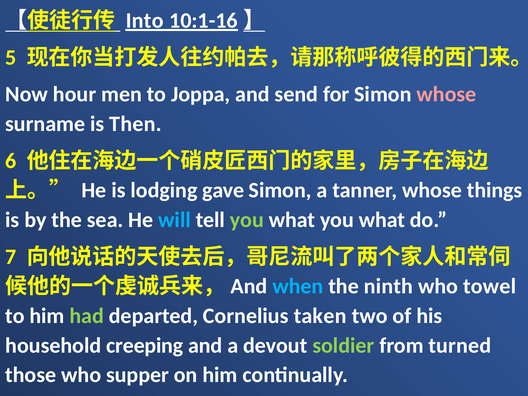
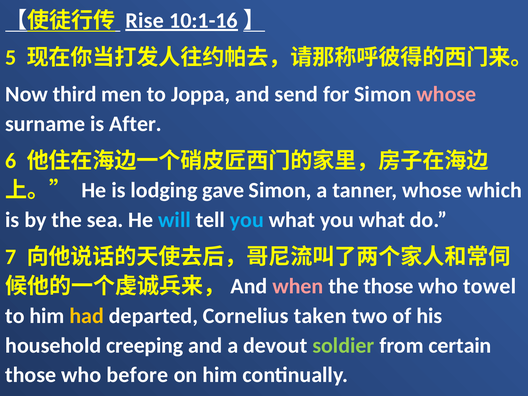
Into: Into -> Rise (145, 21)
hour: hour -> third (75, 94)
Then: Then -> After (136, 124)
things: things -> which (494, 190)
you colour: light green -> light blue (247, 220)
when colour: light blue -> pink (298, 286)
the ninth: ninth -> those (389, 286)
had colour: light green -> yellow (87, 316)
turned: turned -> certain (460, 345)
supper: supper -> before (137, 375)
